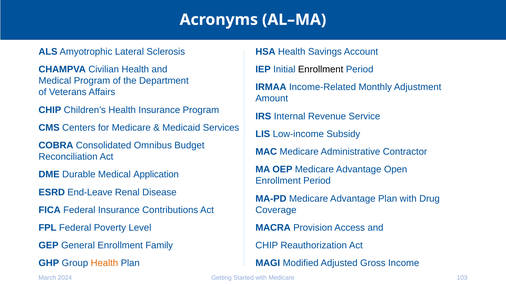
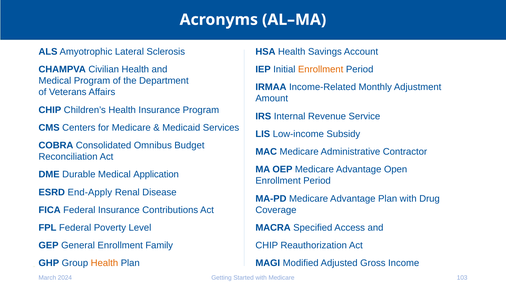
Enrollment colour: black -> orange (321, 69)
End-Leave: End-Leave -> End-Apply (90, 192)
Provision: Provision -> Specified (313, 227)
